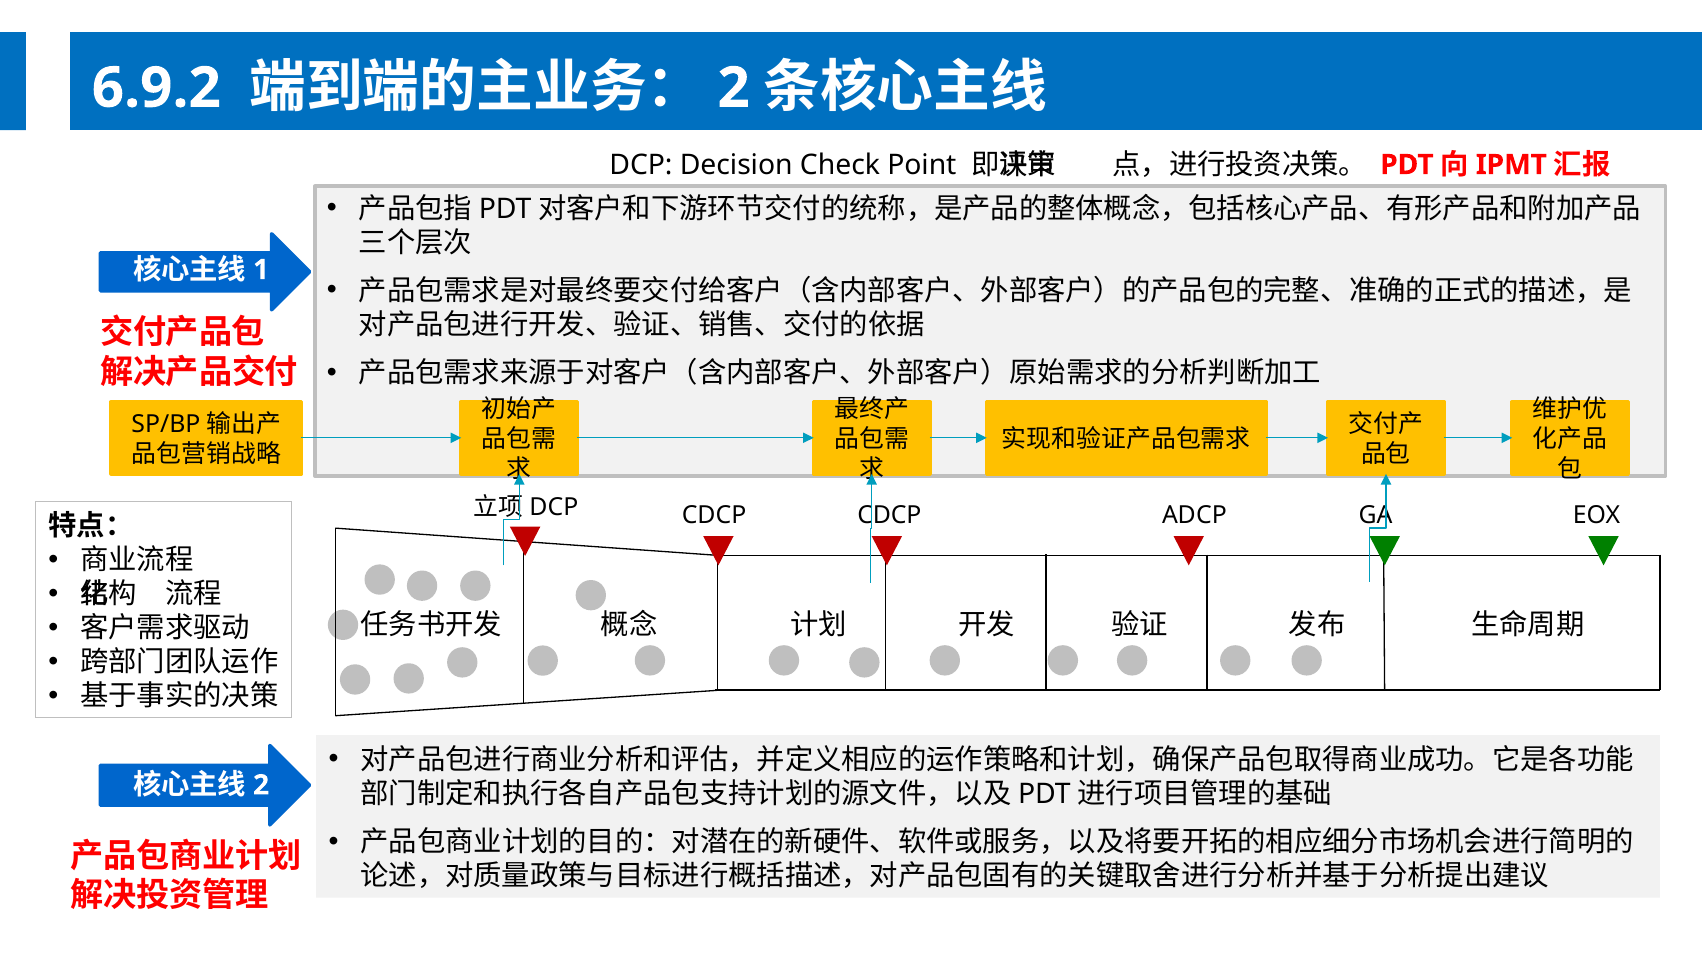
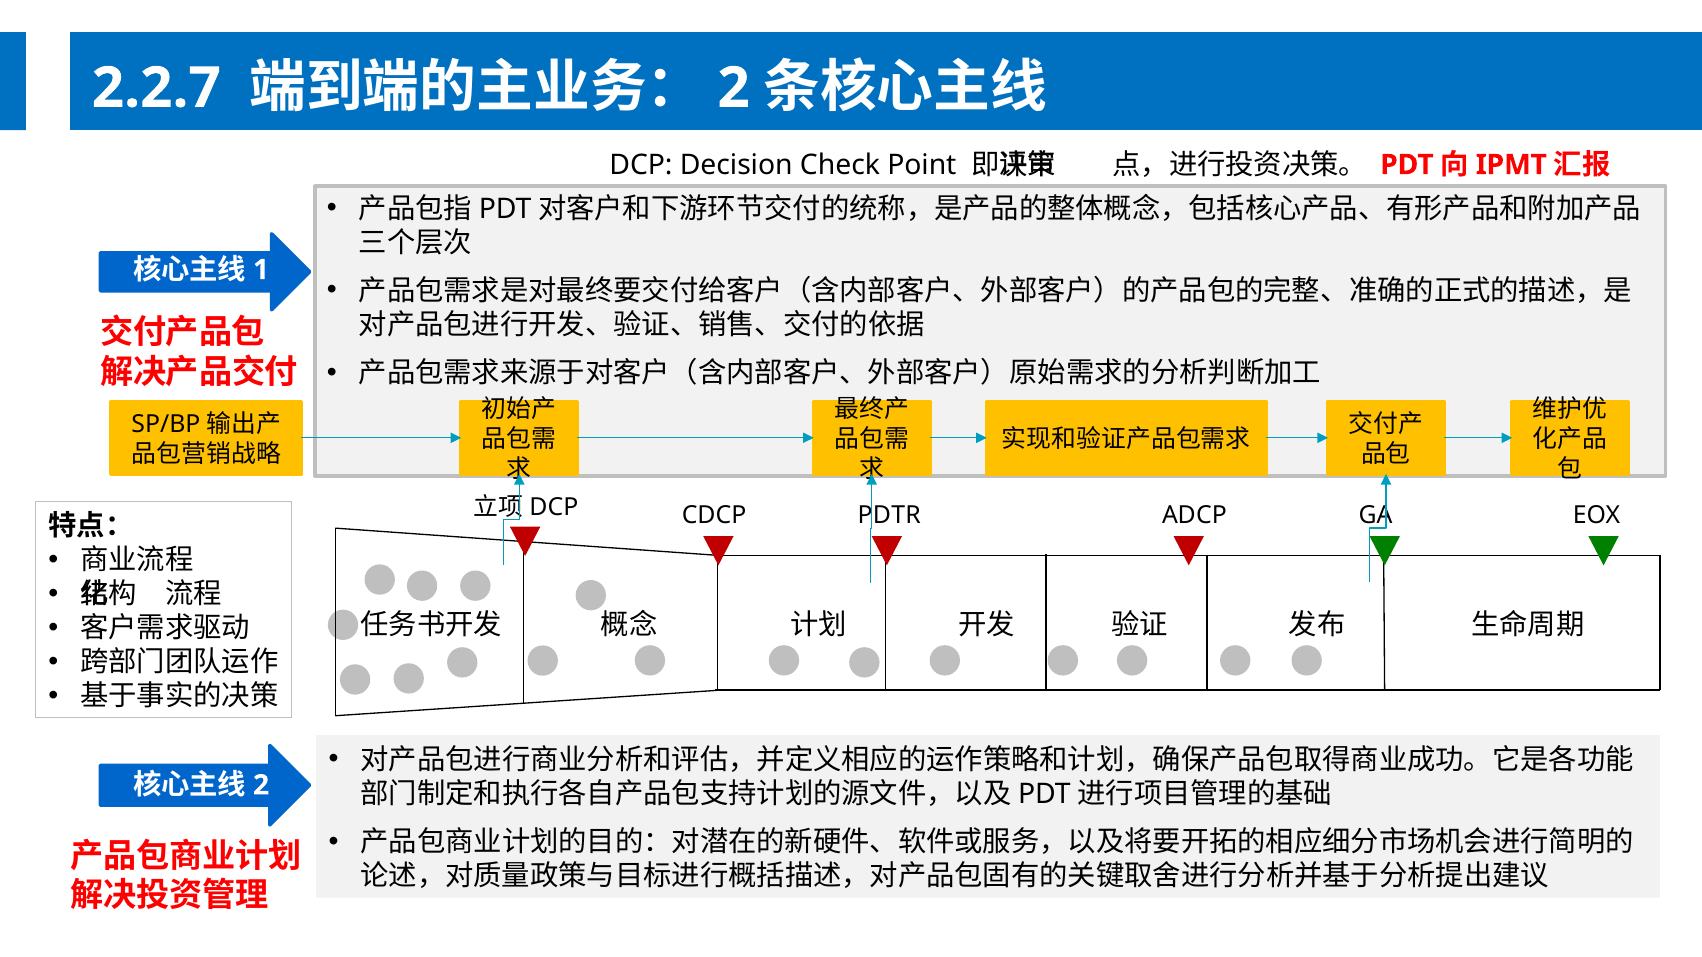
6.9.2: 6.9.2 -> 2.2.7 (156, 88)
CDCP CDCP: CDCP -> PDTR (889, 515)
